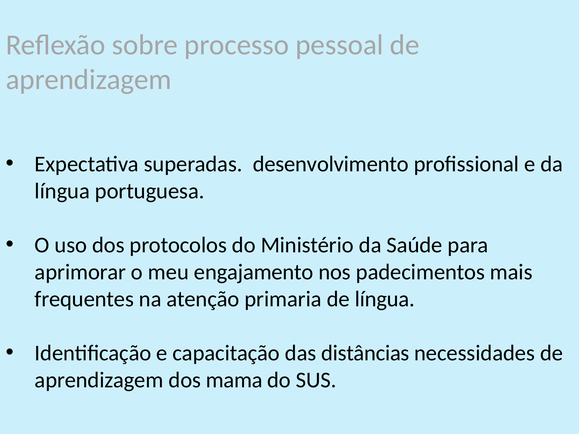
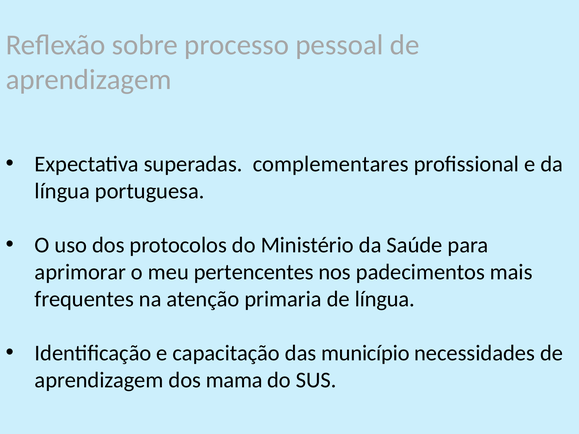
desenvolvimento: desenvolvimento -> complementares (331, 164)
engajamento: engajamento -> pertencentes (254, 272)
distâncias: distâncias -> município (365, 353)
